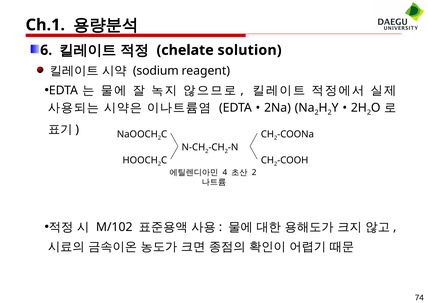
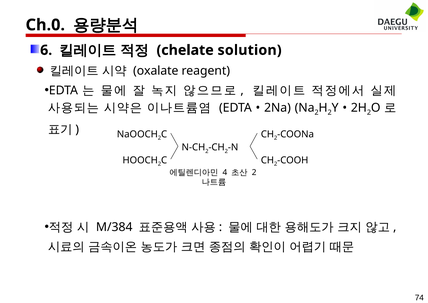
Ch.1: Ch.1 -> Ch.0 (45, 25)
sodium: sodium -> oxalate (156, 71)
M/102: M/102 -> M/384 (114, 227)
